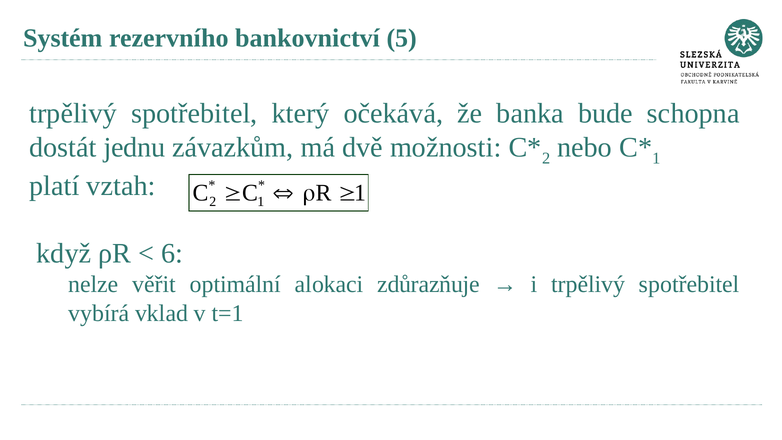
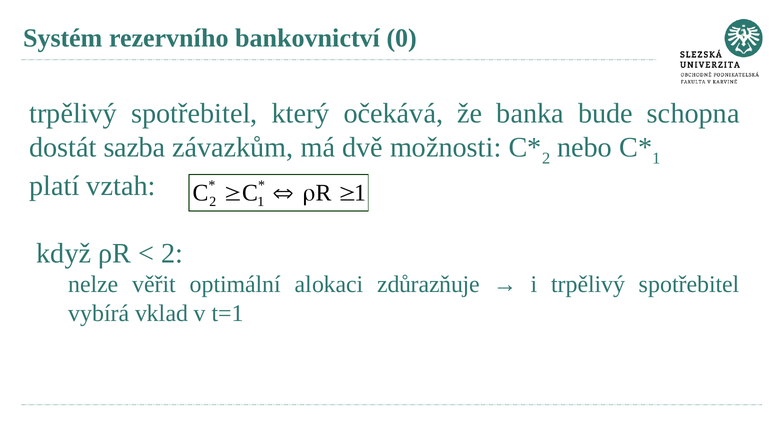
5: 5 -> 0 (402, 38)
jednu: jednu -> sazba (134, 147)
6: 6 -> 2 (172, 254)
